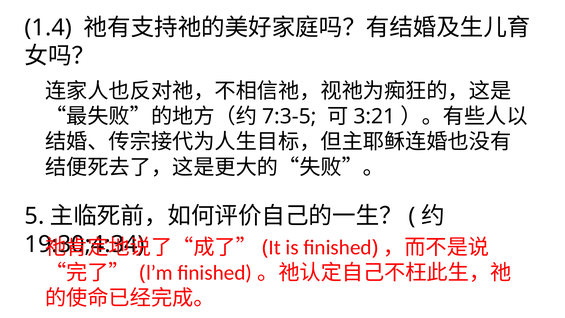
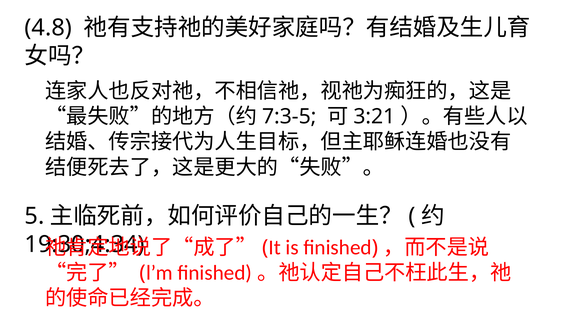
1.4: 1.4 -> 4.8 (48, 28)
